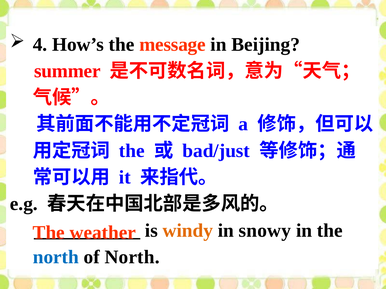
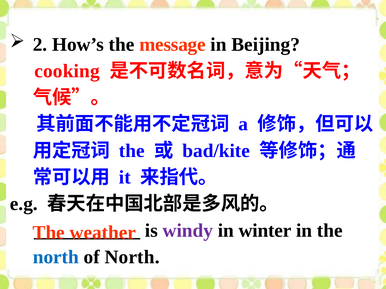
4: 4 -> 2 (40, 44)
summer: summer -> cooking (67, 71)
bad/just: bad/just -> bad/kite (216, 151)
windy colour: orange -> purple (188, 231)
snowy: snowy -> winter (265, 231)
